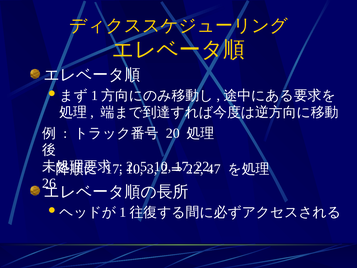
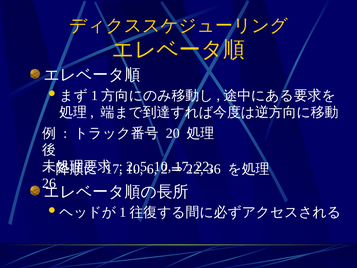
3: 3 -> 6 (152, 169)
47: 47 -> 36 (214, 169)
